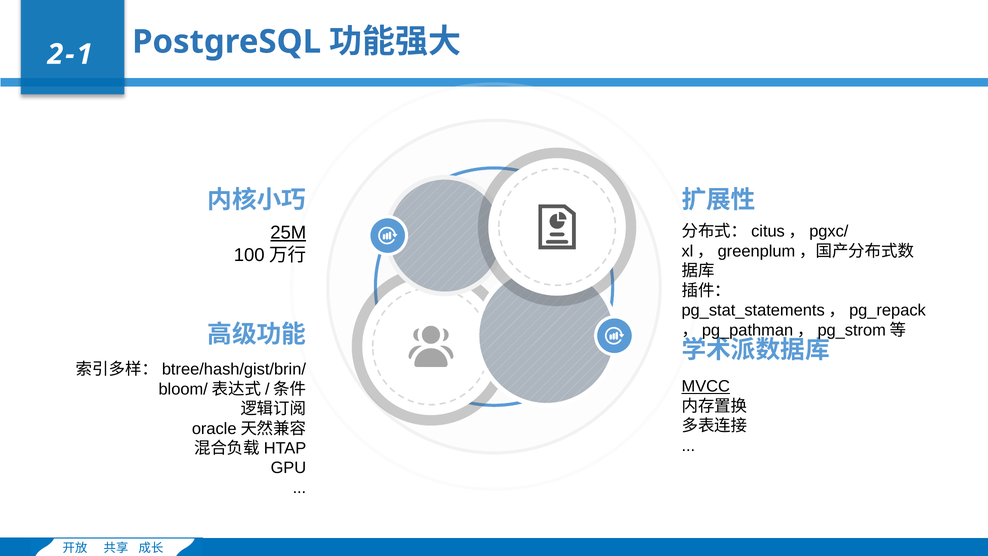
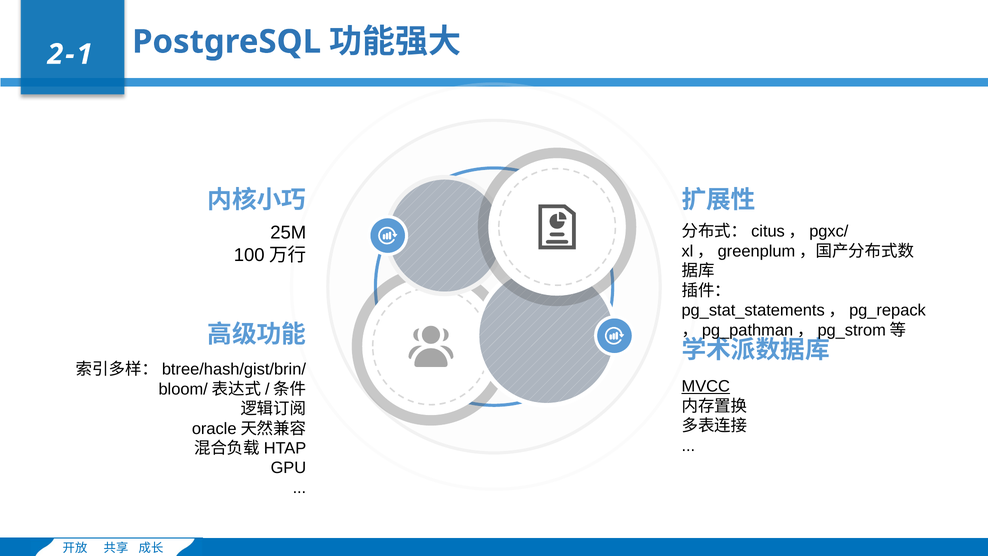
25M underline: present -> none (288, 233)
